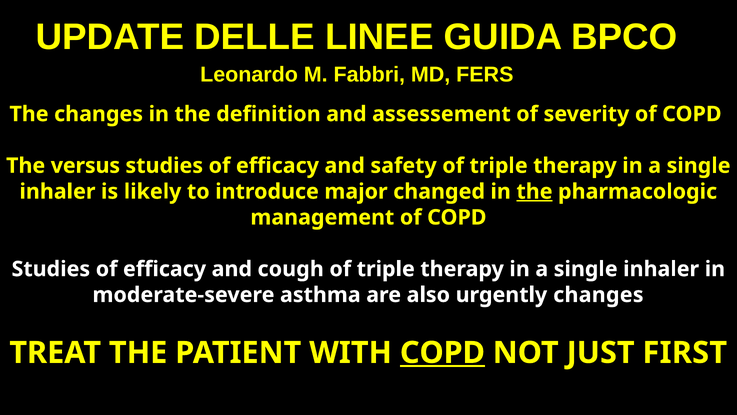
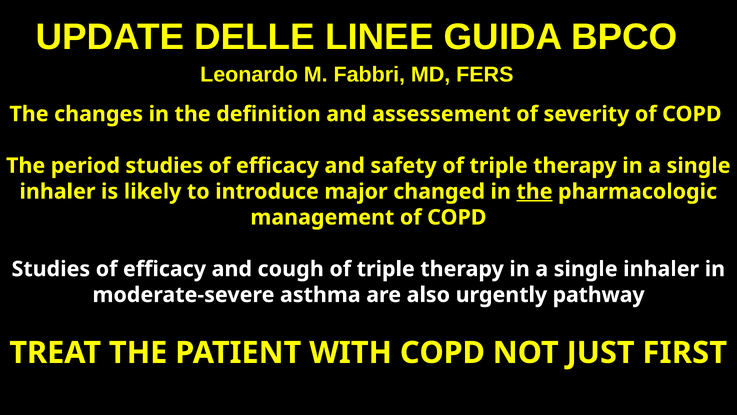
versus: versus -> period (85, 166)
urgently changes: changes -> pathway (599, 295)
COPD underline: present -> none (442, 352)
